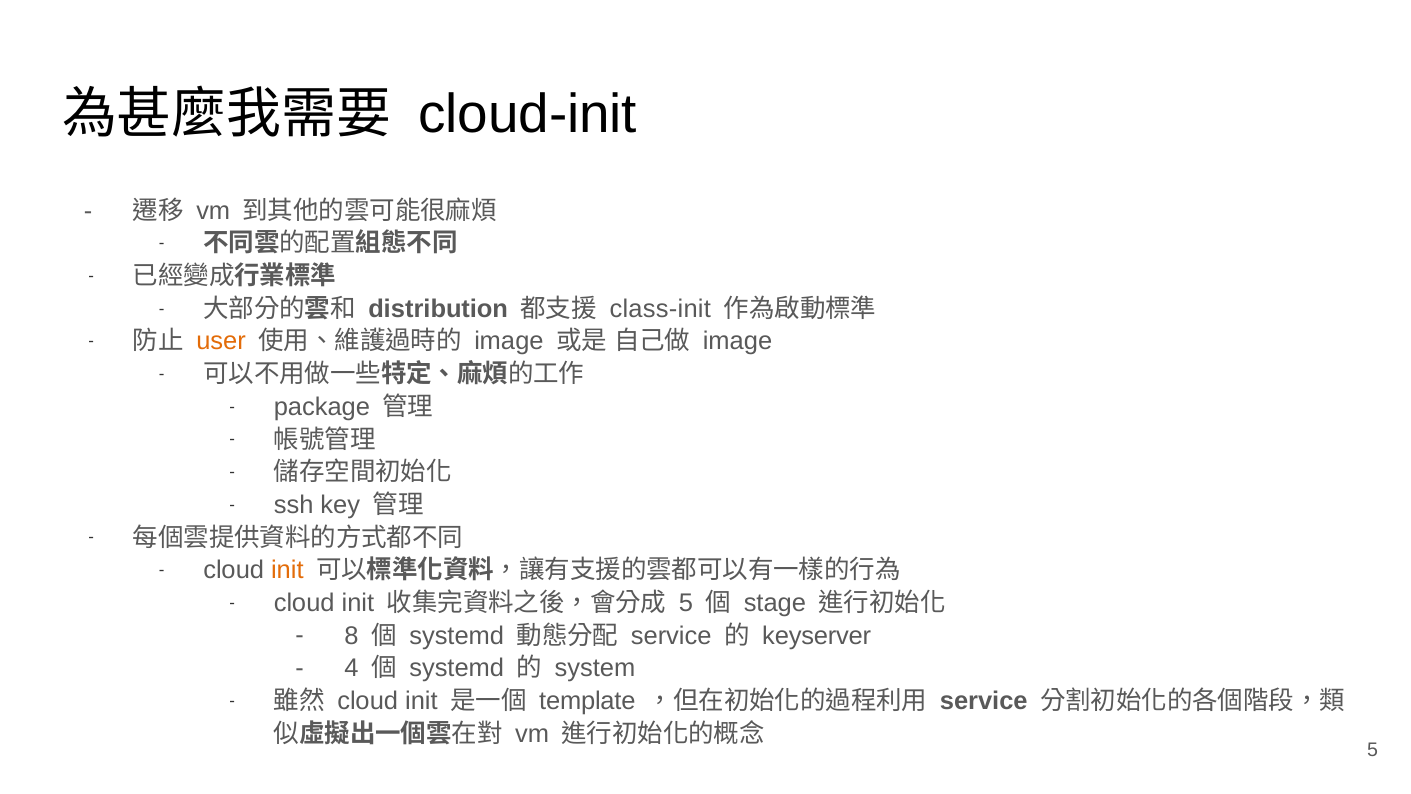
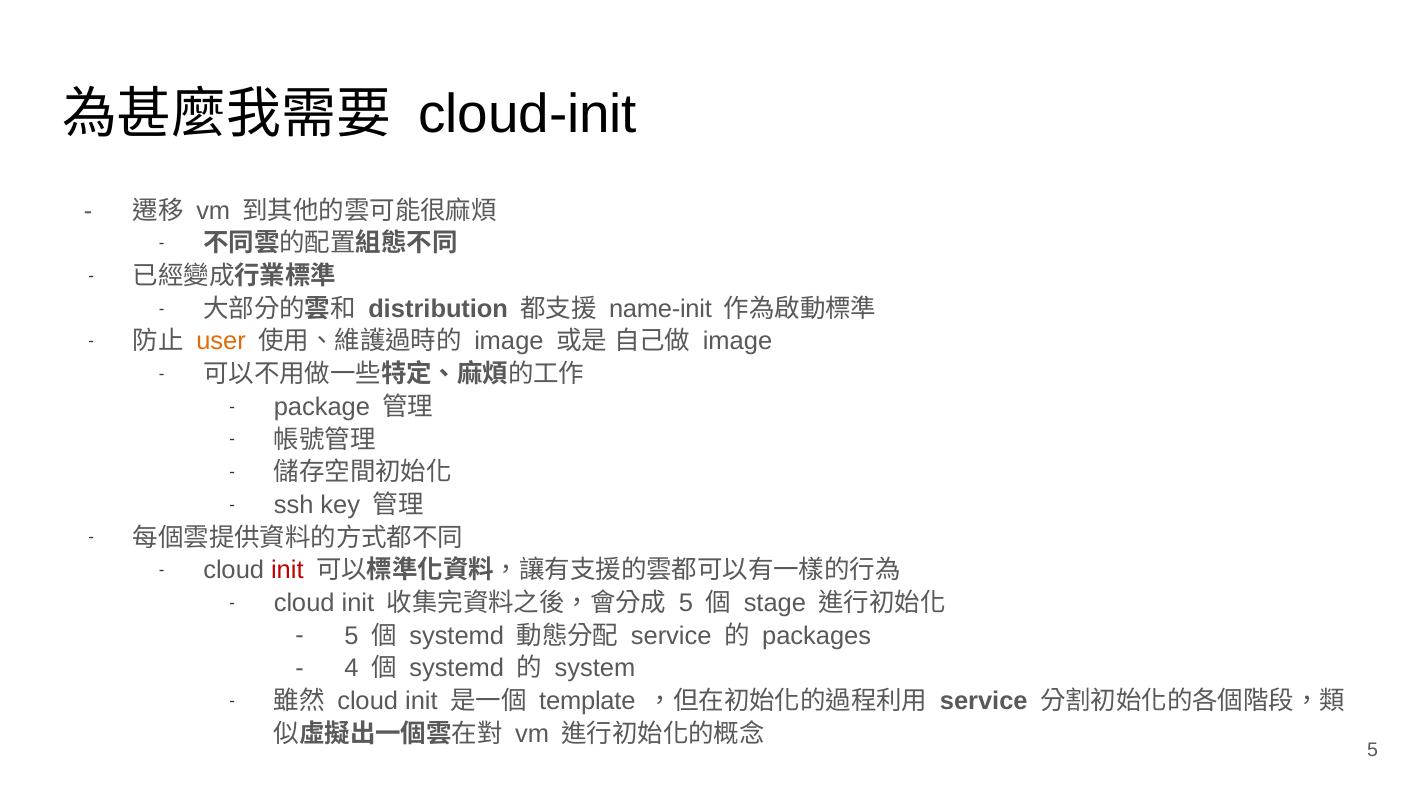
class-init: class-init -> name-init (660, 309)
init colour: orange -> red (287, 570)
8: 8 -> 5 (352, 635)
keyserver: keyserver -> packages (817, 635)
